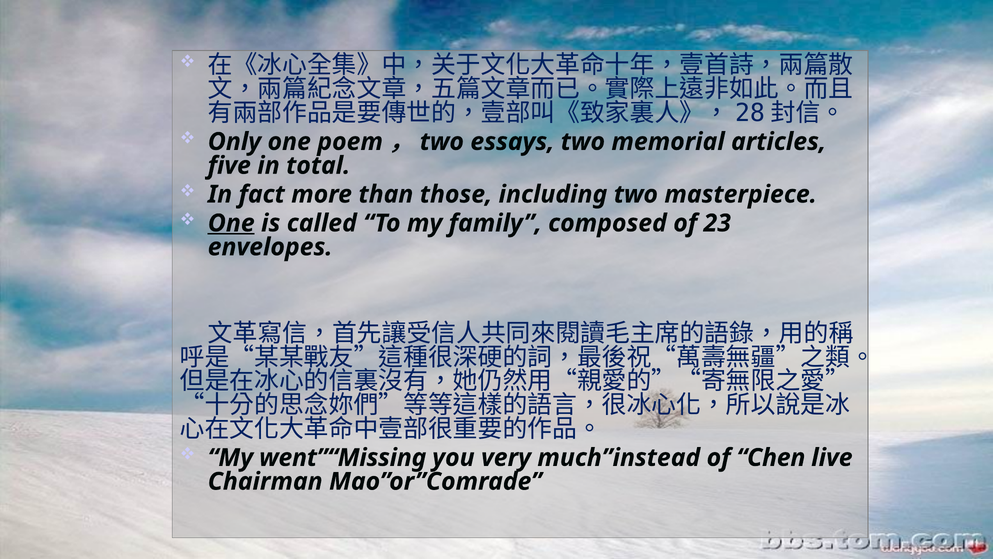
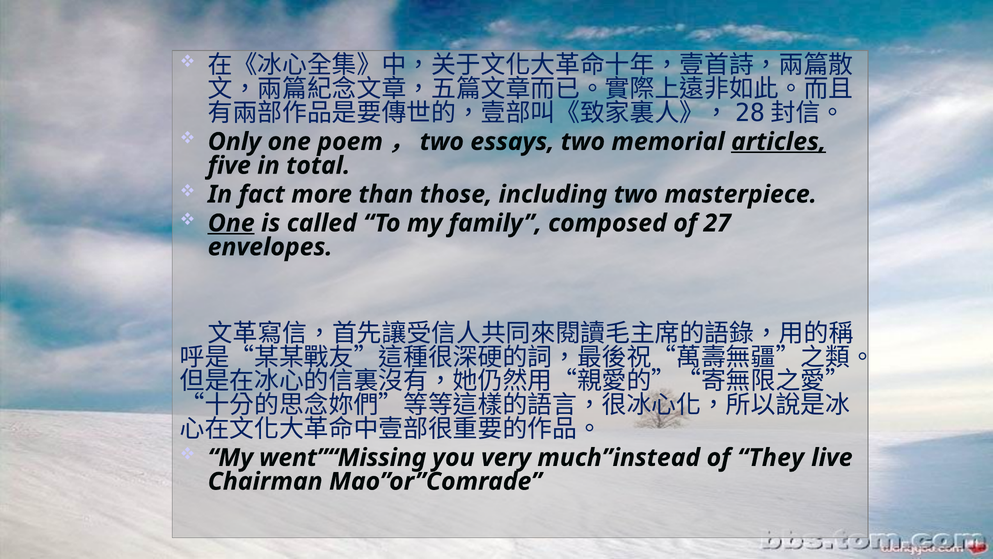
articles underline: none -> present (779, 142)
23: 23 -> 27 (717, 223)
Chen: Chen -> They (771, 457)
